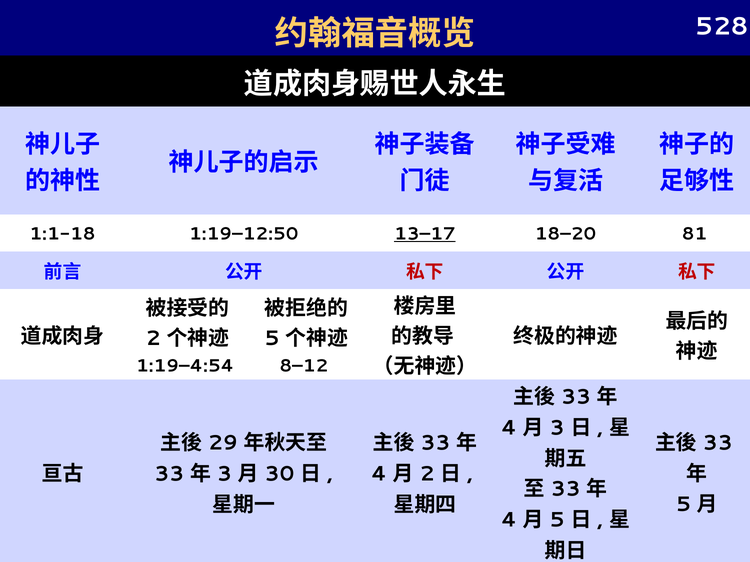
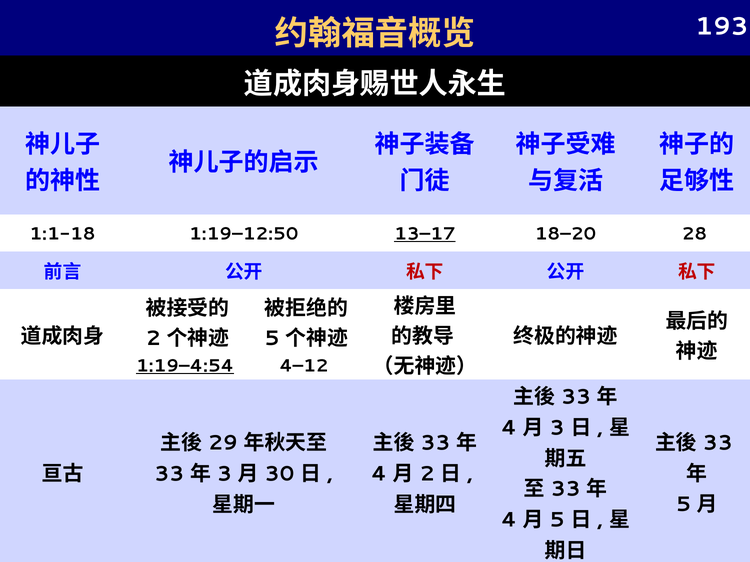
528: 528 -> 193 (722, 27)
81: 81 -> 28 (694, 234)
1:19–4:54 underline: none -> present (185, 366)
8–12: 8–12 -> 4–12 (304, 366)
